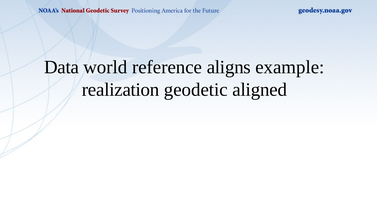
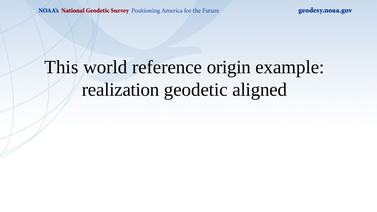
Data: Data -> This (61, 67)
aligns: aligns -> origin (229, 67)
